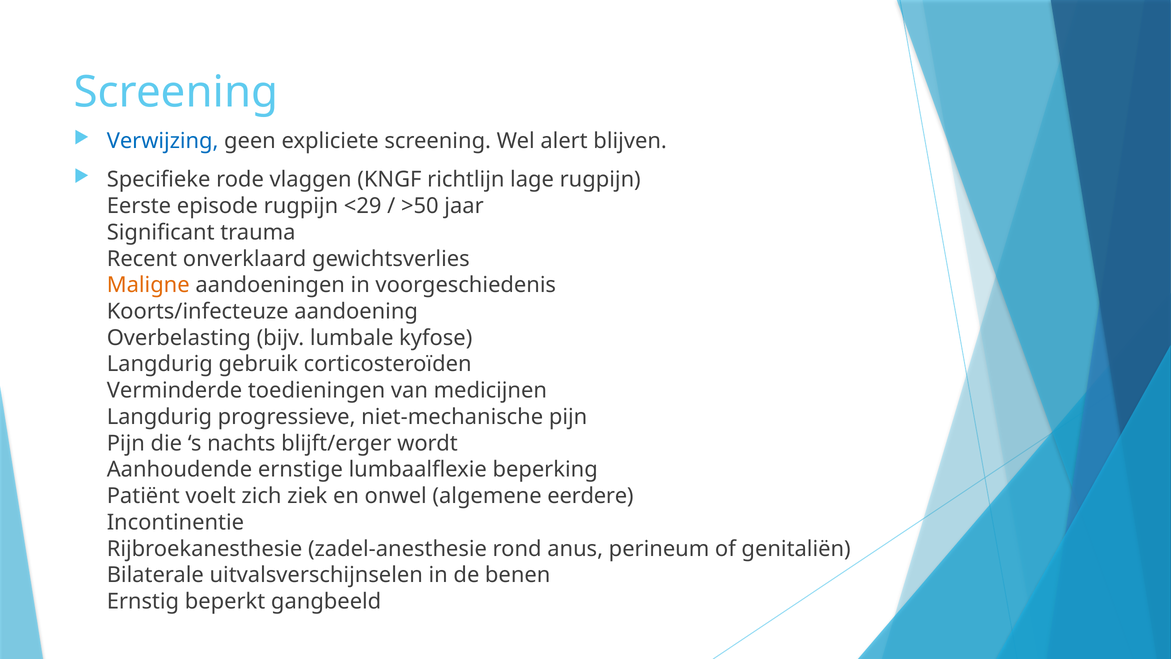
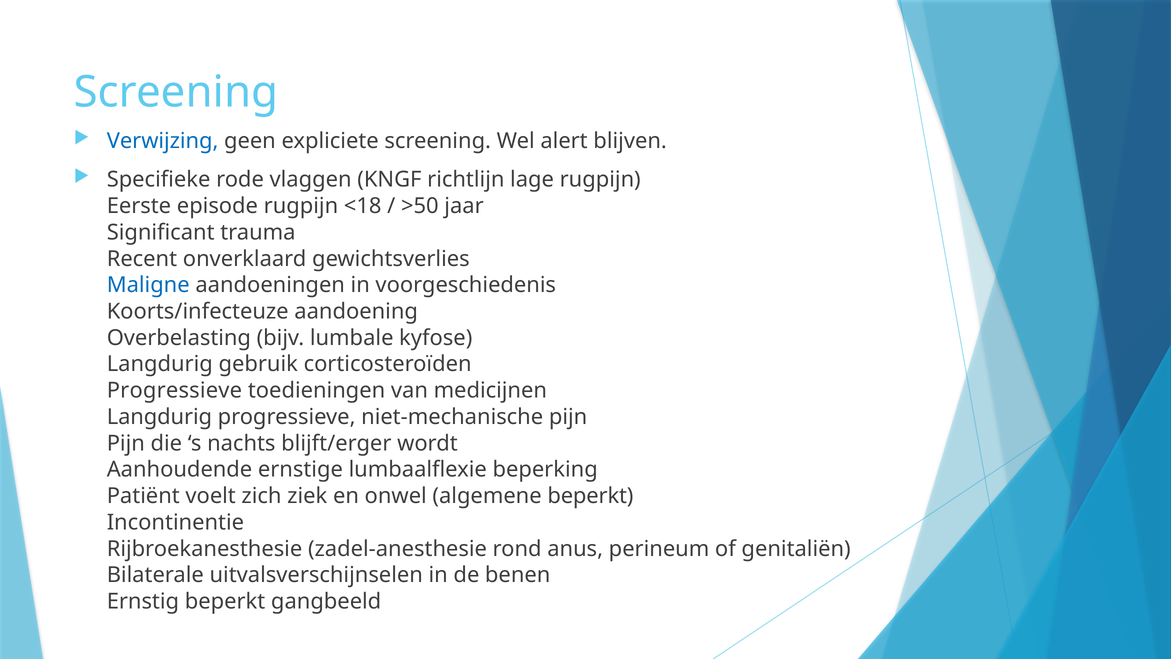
<29: <29 -> <18 (363, 206)
Maligne colour: orange -> blue (148, 285)
Verminderde: Verminderde -> Progressieve (174, 390)
algemene eerdere: eerdere -> beperkt (590, 496)
